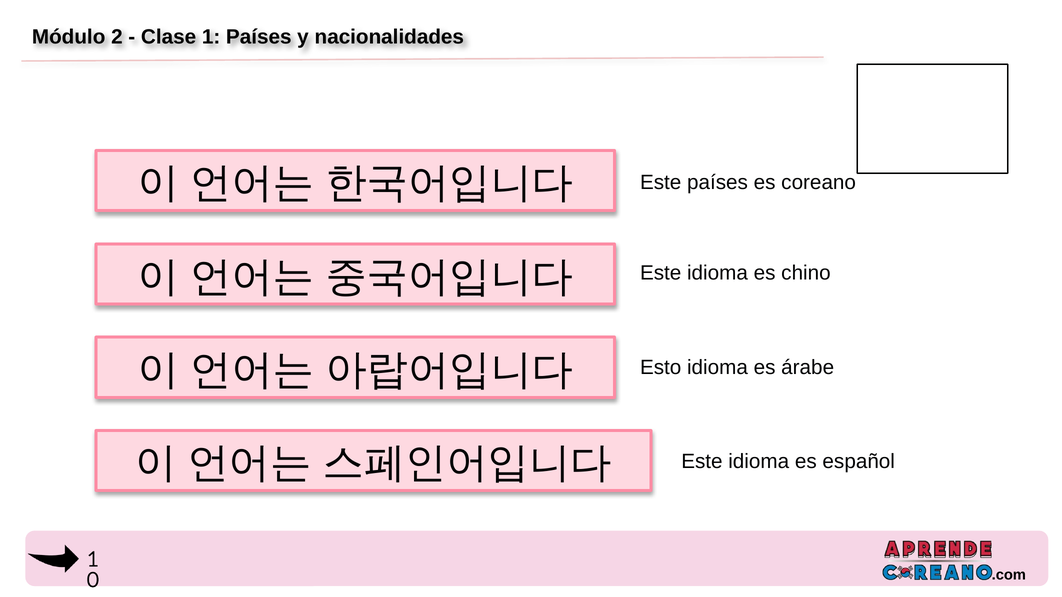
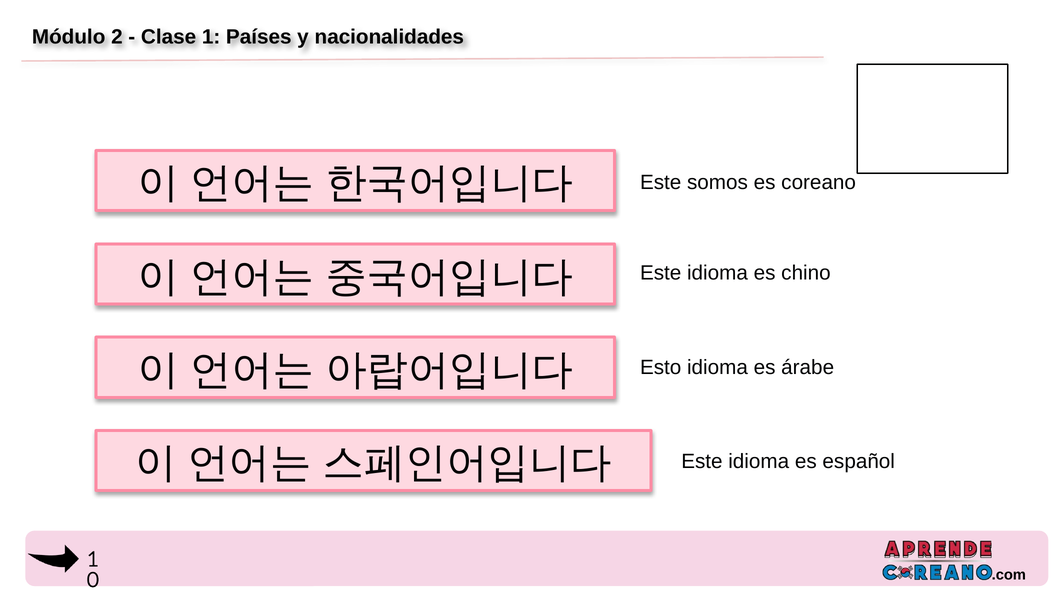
Este países: países -> somos (717, 182)
